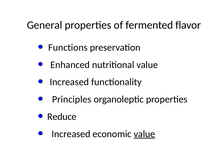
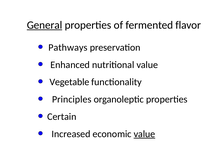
General underline: none -> present (45, 25)
Functions: Functions -> Pathways (68, 47)
Increased: Increased -> Vegetable (69, 82)
Reduce: Reduce -> Certain (62, 116)
